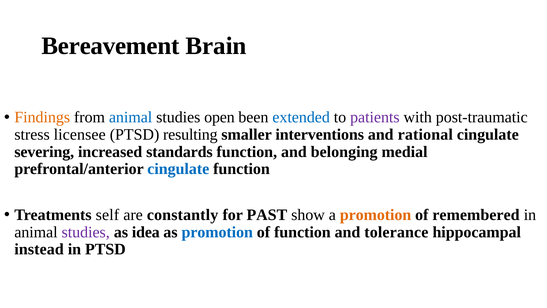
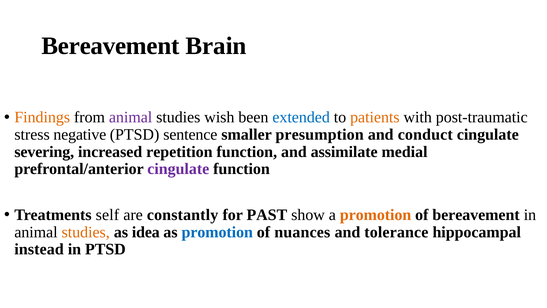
animal colour: blue -> purple (131, 117)
open: open -> wish (219, 117)
patients colour: purple -> orange (375, 117)
licensee: licensee -> negative (80, 134)
resulting: resulting -> sentence (190, 134)
interventions: interventions -> presumption (320, 134)
rational: rational -> conduct (425, 134)
standards: standards -> repetition (179, 152)
belonging: belonging -> assimilate (344, 152)
cingulate colour: blue -> purple (178, 169)
of remembered: remembered -> bereavement (476, 215)
studies colour: purple -> orange (86, 232)
of function: function -> nuances (302, 232)
